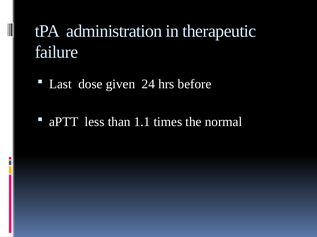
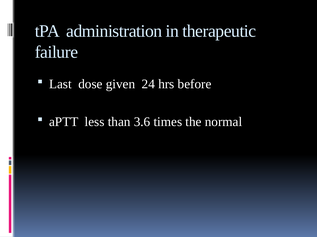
1.1: 1.1 -> 3.6 (142, 122)
